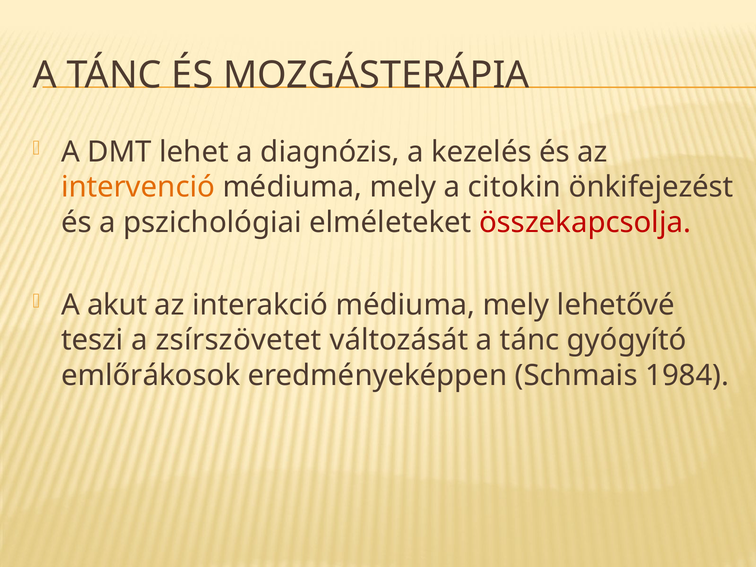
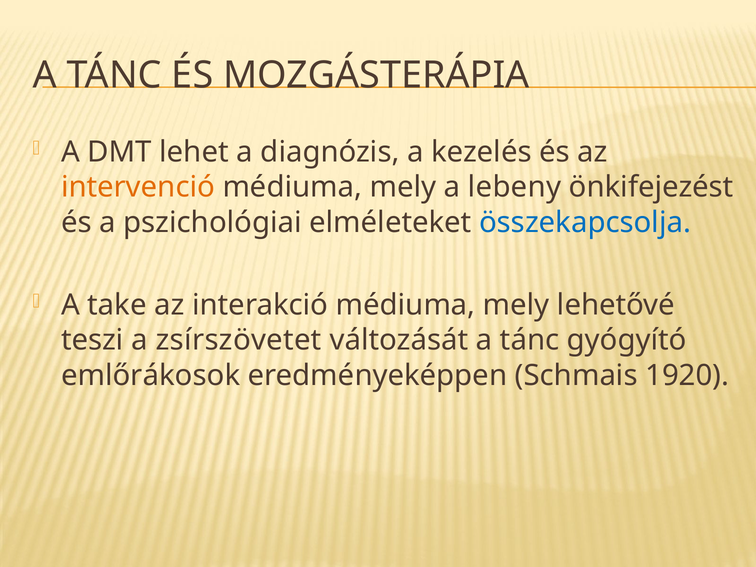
citokin: citokin -> lebeny (515, 187)
összekapcsolja colour: red -> blue (585, 223)
A akut: akut -> take (117, 305)
1984: 1984 -> 1920 (687, 375)
